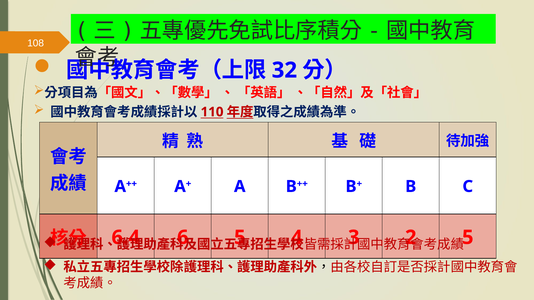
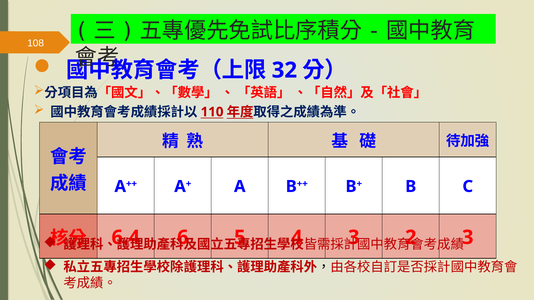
5: 5 -> 3 (468, 238)
